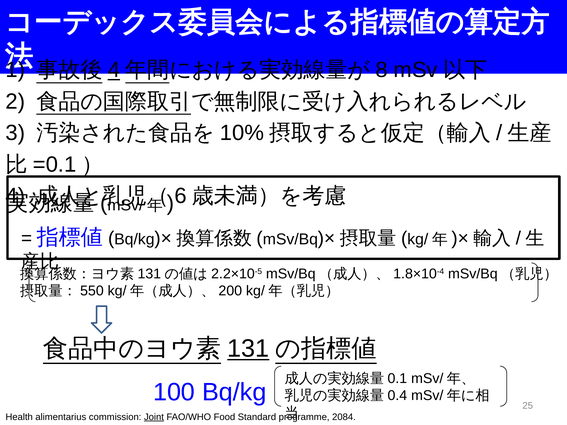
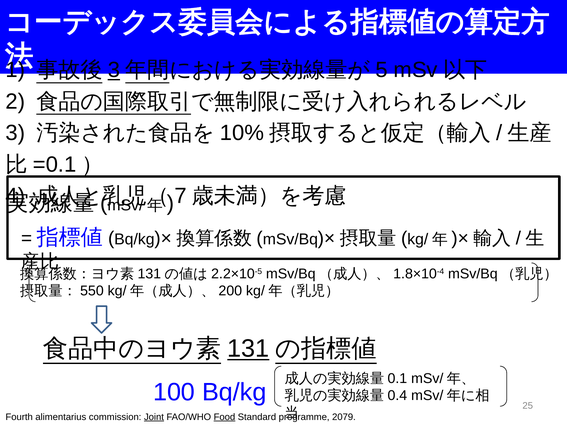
4: 4 -> 3 (114, 70)
8: 8 -> 5 (381, 70)
6: 6 -> 7 (180, 196)
Health: Health -> Fourth (19, 417)
Food underline: none -> present (224, 417)
2084: 2084 -> 2079 (344, 417)
